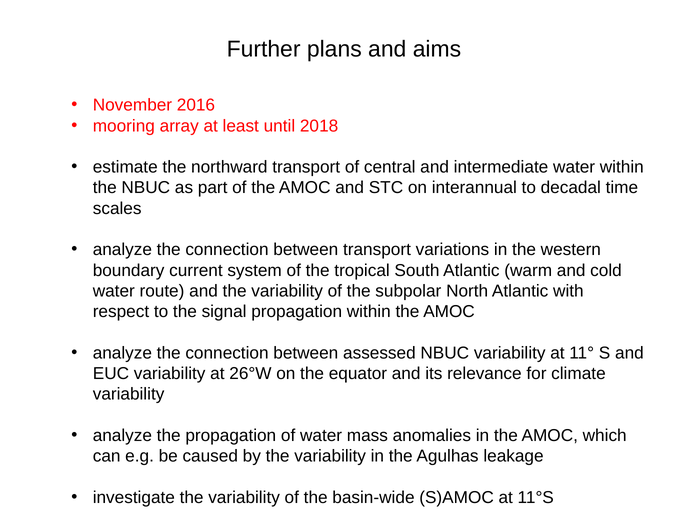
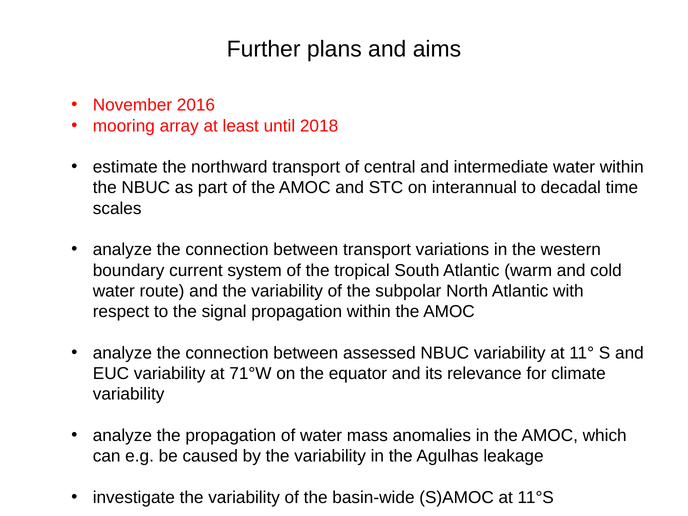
26°W: 26°W -> 71°W (250, 374)
